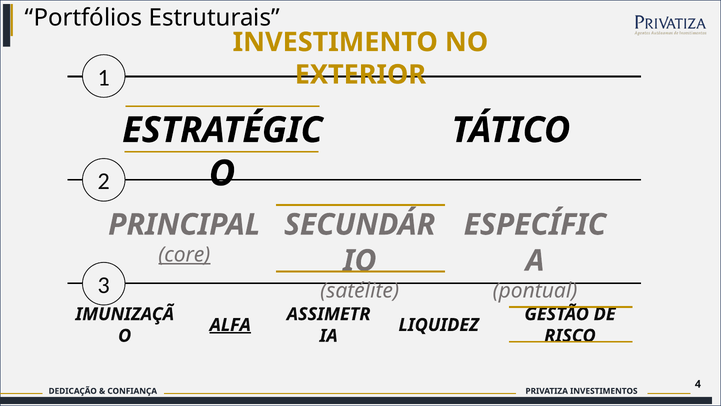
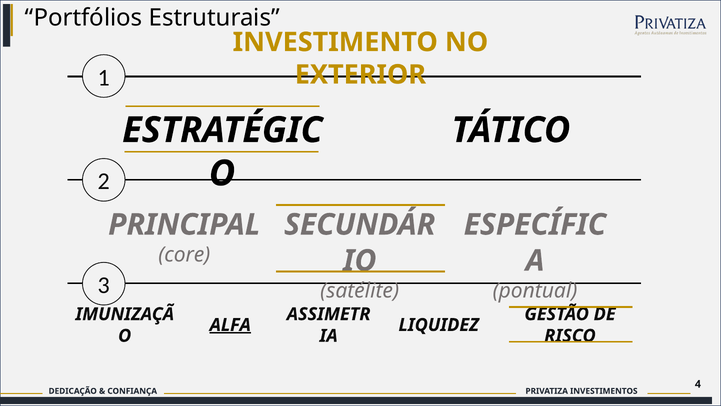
core underline: present -> none (184, 254)
